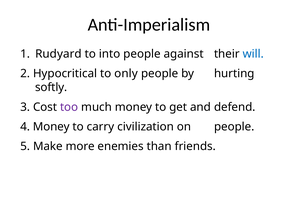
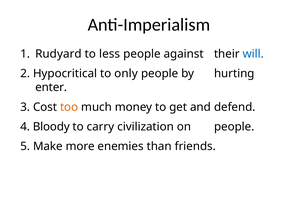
into: into -> less (110, 54)
softly: softly -> enter (51, 88)
too colour: purple -> orange (69, 107)
4 Money: Money -> Bloody (51, 127)
